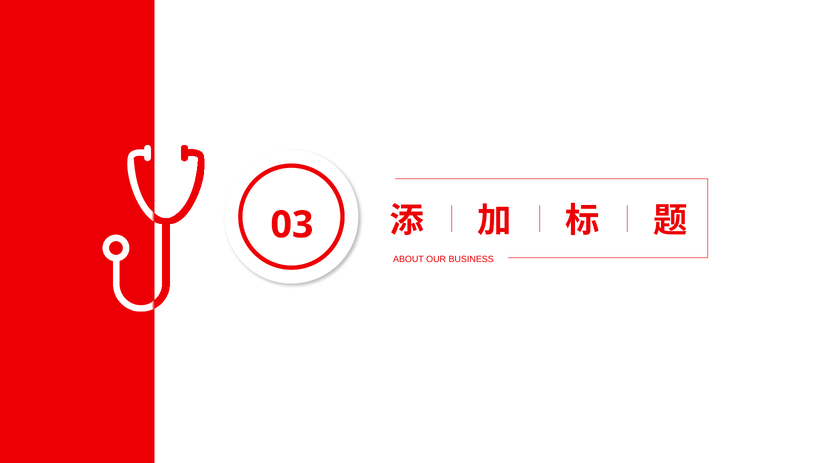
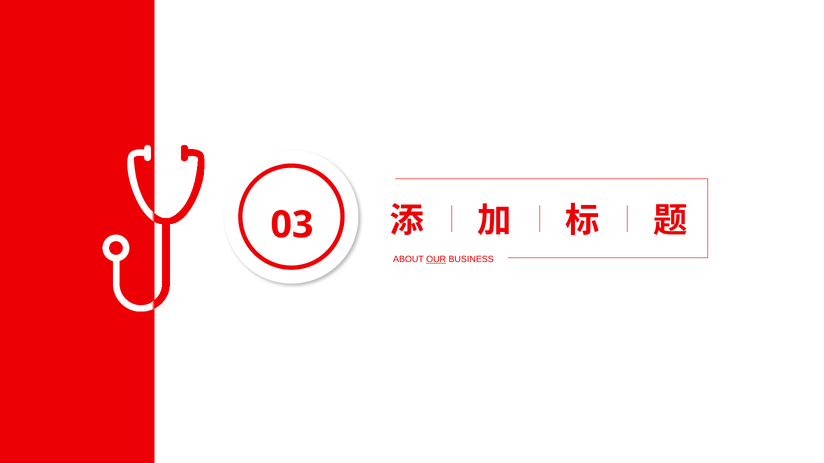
OUR underline: none -> present (436, 260)
